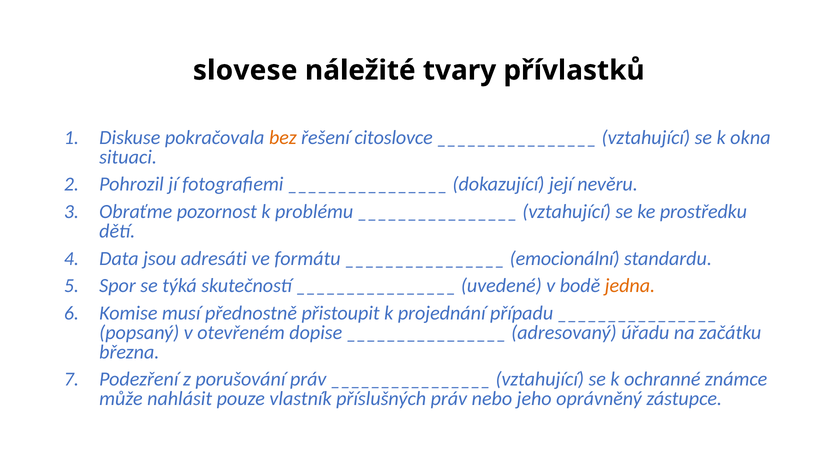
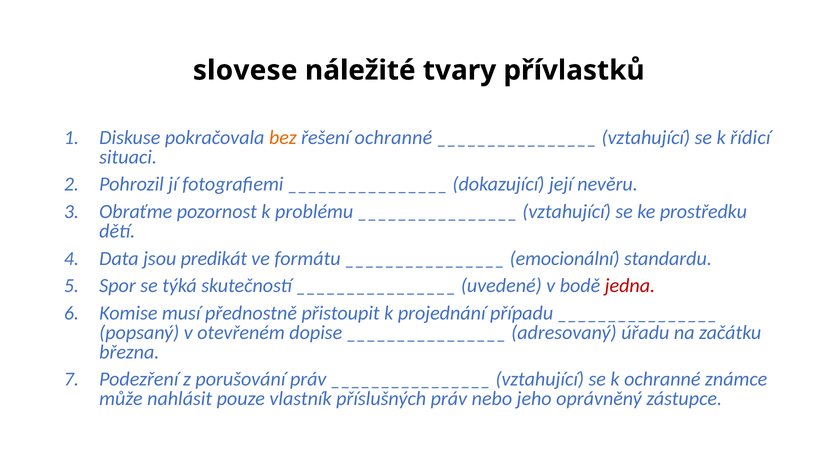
řešení citoslovce: citoslovce -> ochranné (393, 138)
okna: okna -> řídicí (750, 138)
adresáti: adresáti -> predikát (214, 259)
jedna colour: orange -> red (630, 286)
